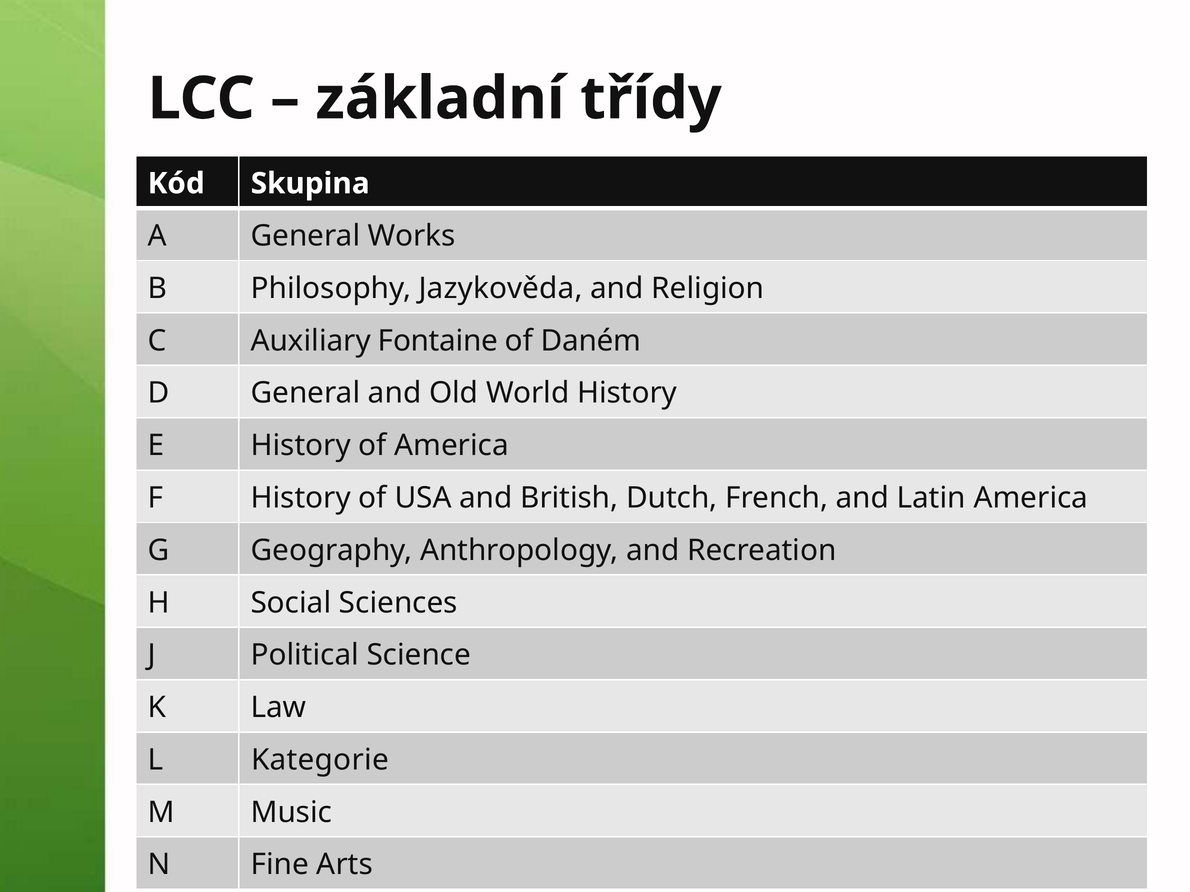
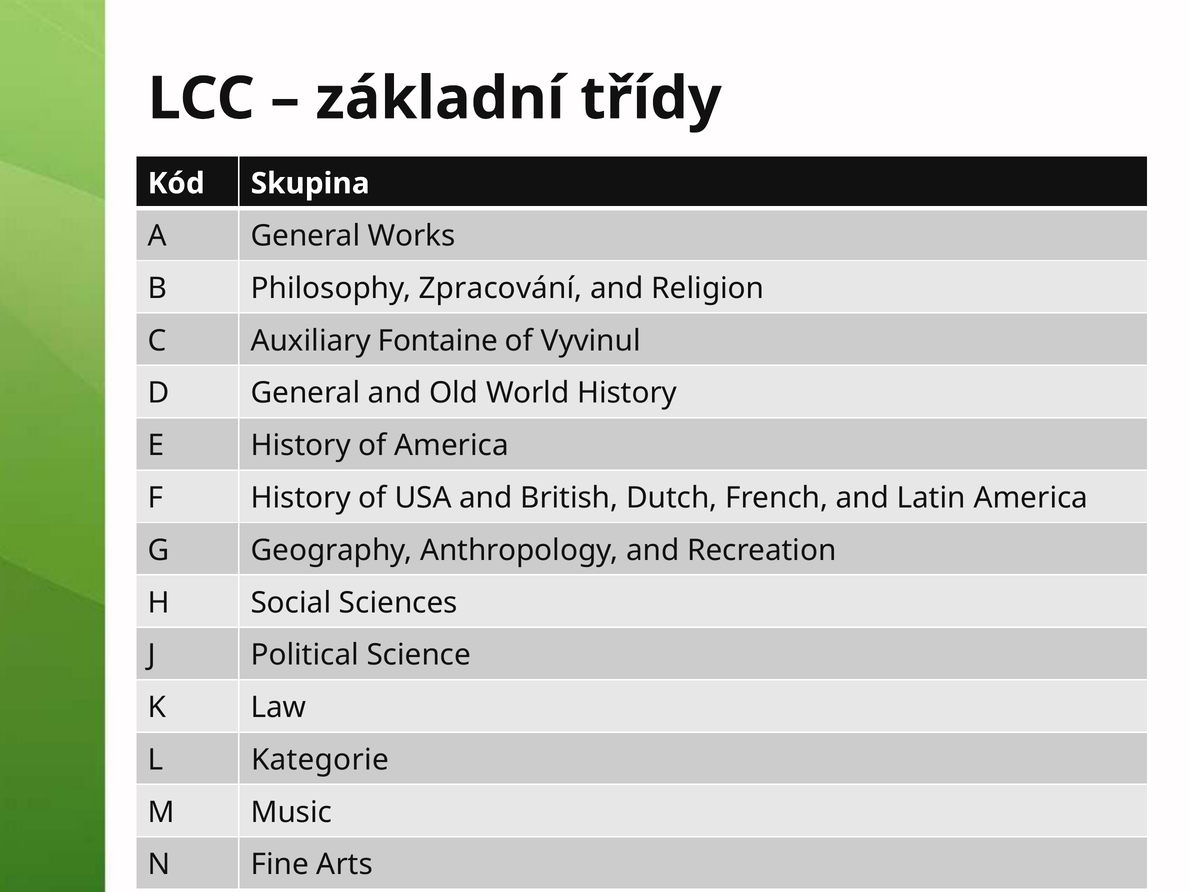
Jazykověda: Jazykověda -> Zpracování (501, 288)
Daném: Daném -> Vyvinul (591, 341)
